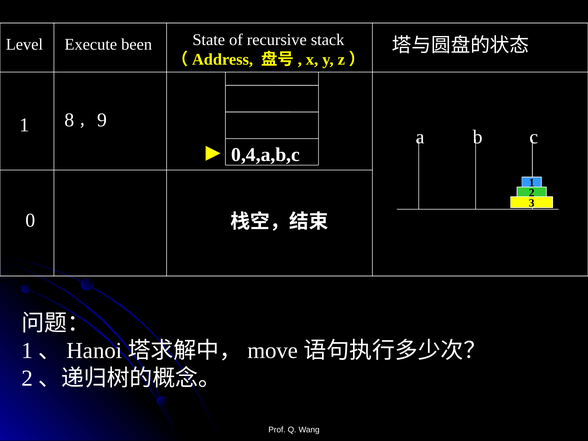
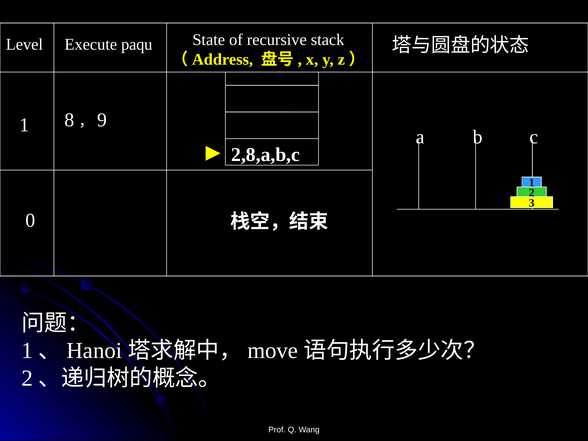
been: been -> paqu (137, 44)
0,4,a,b,c: 0,4,a,b,c -> 2,8,a,b,c (266, 155)
